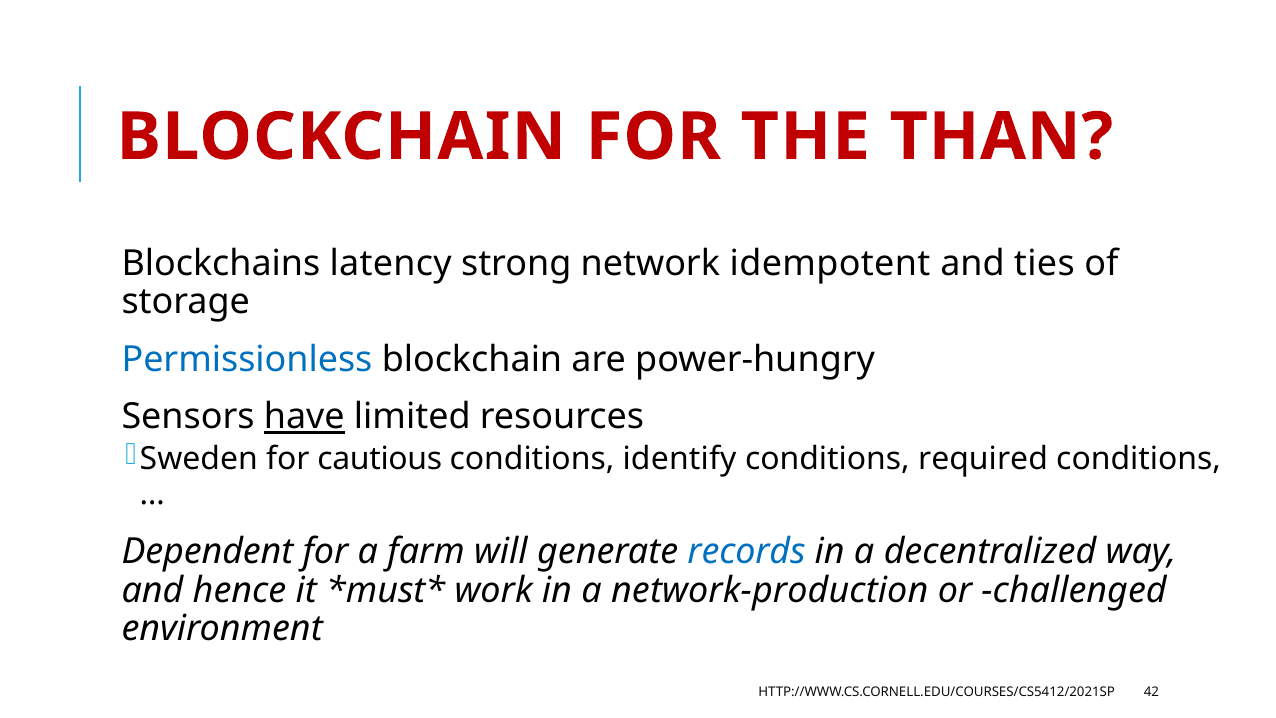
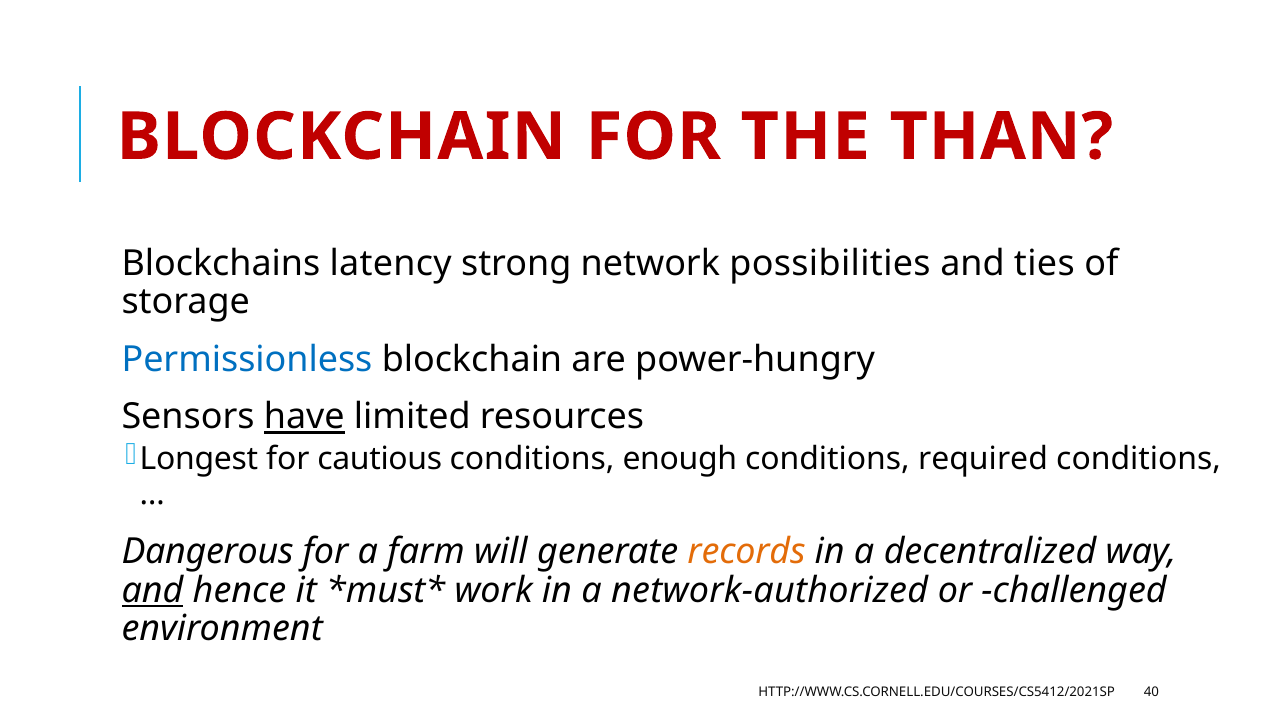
idempotent: idempotent -> possibilities (830, 263)
Sweden: Sweden -> Longest (199, 459)
identify: identify -> enough (680, 459)
Dependent: Dependent -> Dangerous (208, 551)
records colour: blue -> orange (747, 551)
and underline: none -> present (153, 590)
network-production: network-production -> network-authorized (770, 590)
42: 42 -> 40 (1151, 691)
